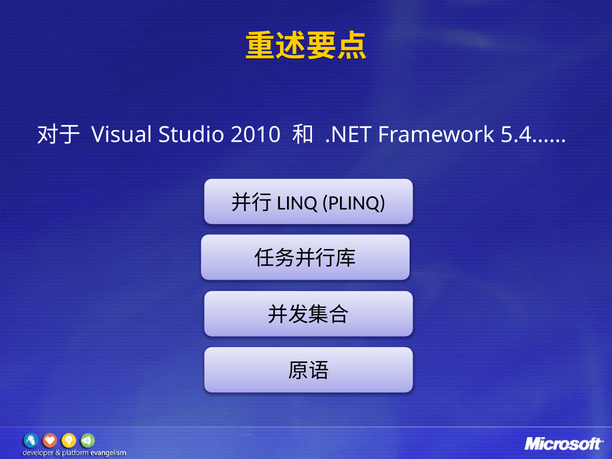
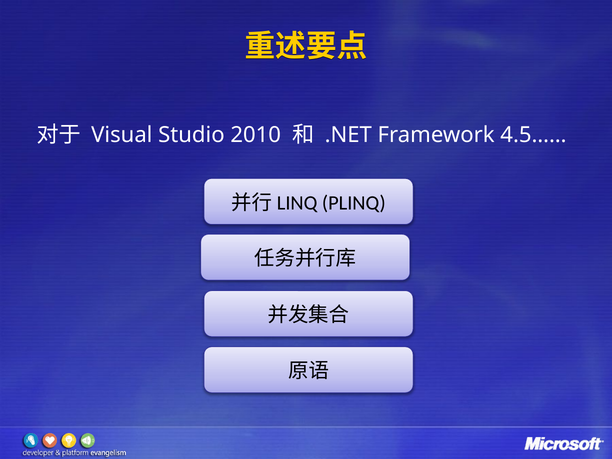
5.4……: 5.4…… -> 4.5…… (533, 135)
